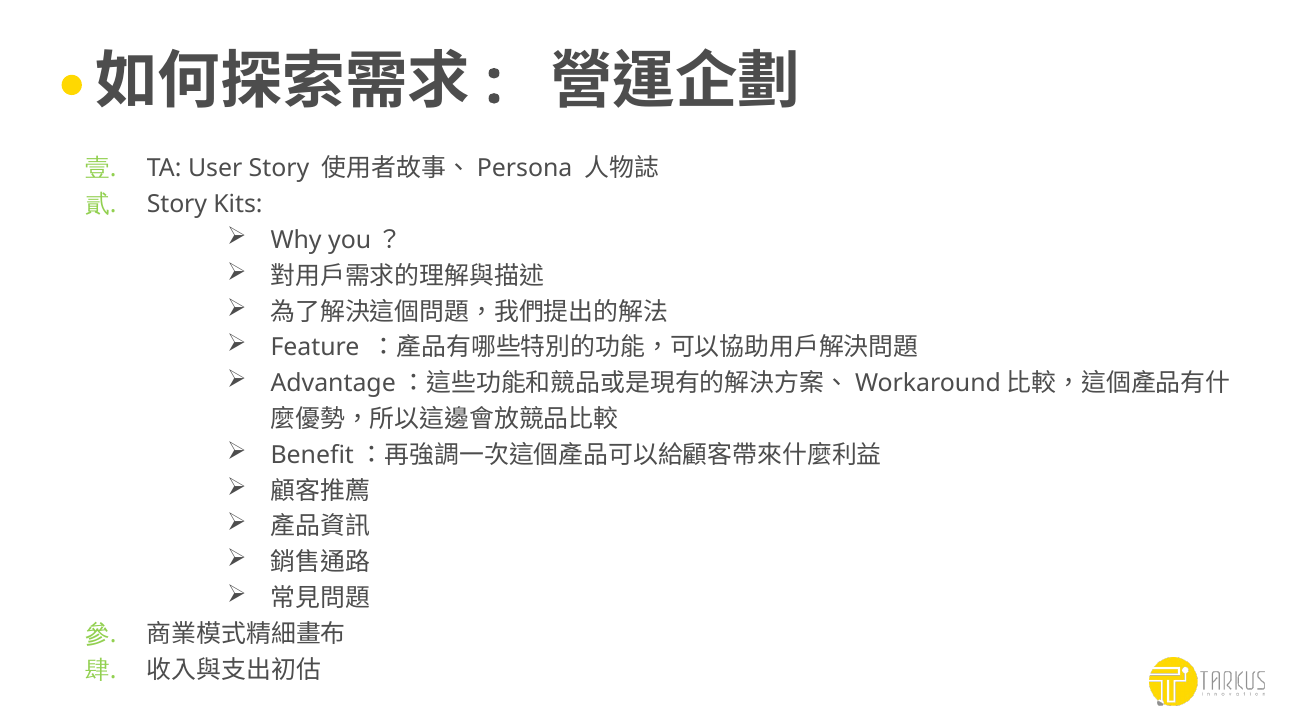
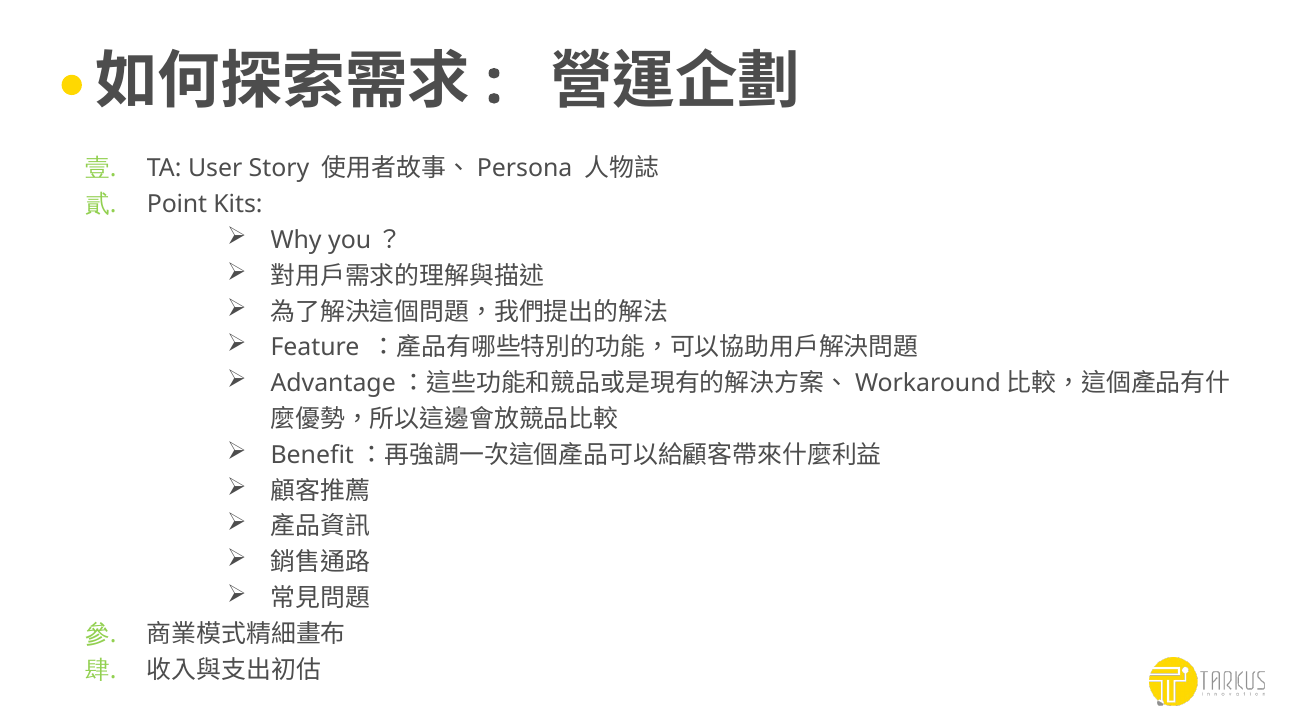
Story: Story -> Point (177, 205)
